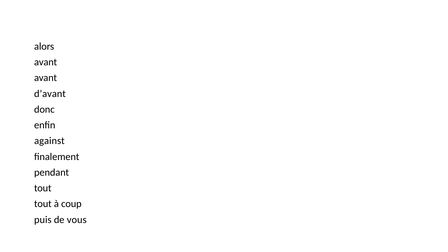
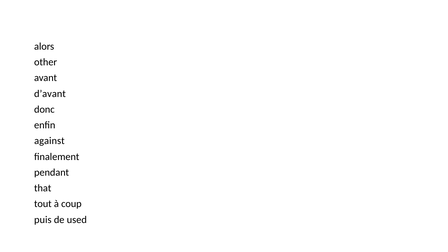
avant: avant -> other (46, 62)
tout: tout -> that (43, 188)
vous: vous -> used (77, 220)
